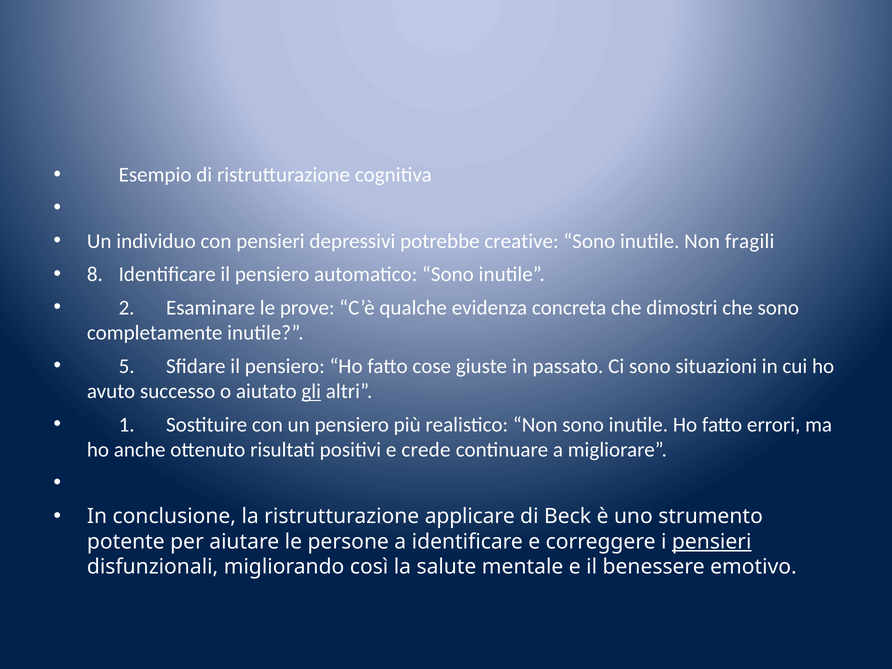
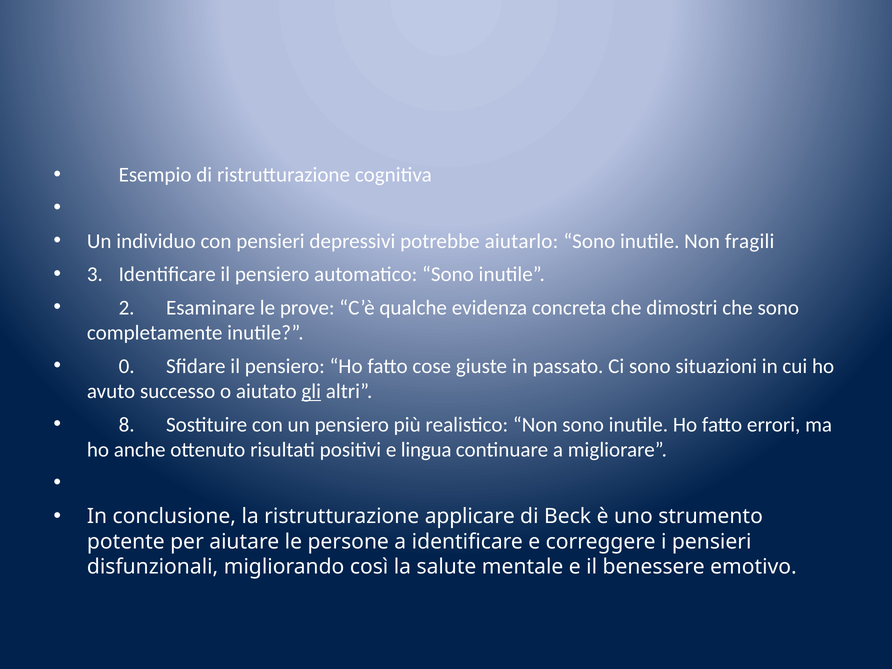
creative: creative -> aiutarlo (521, 241)
8: 8 -> 3 (95, 274)
5: 5 -> 0 (127, 366)
1: 1 -> 8 (127, 425)
crede: crede -> lingua (426, 450)
pensieri underline: present -> none (712, 542)
